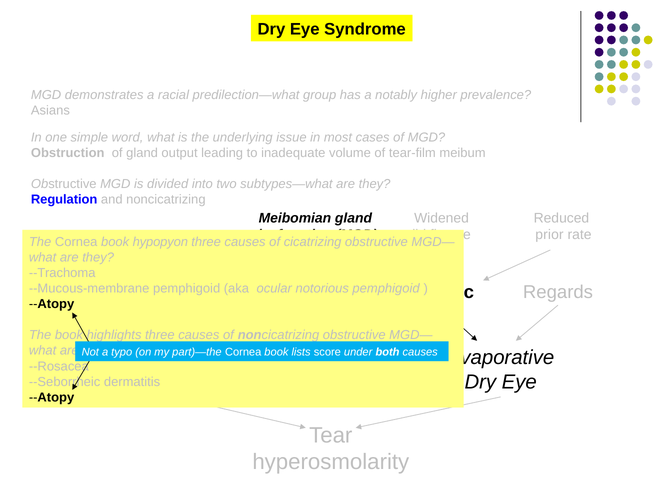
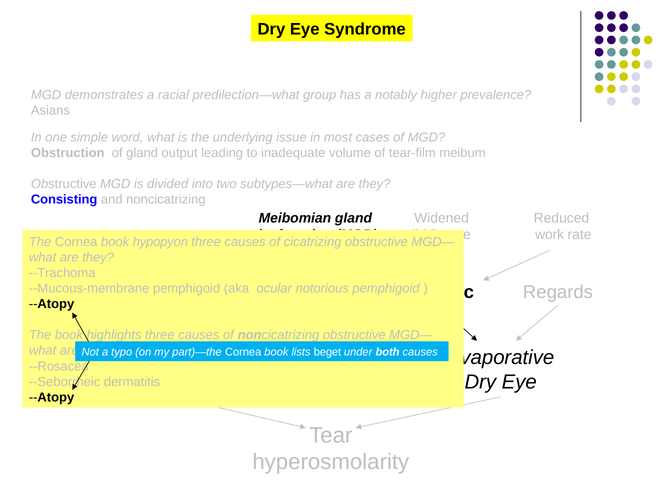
Regulation: Regulation -> Consisting (64, 200)
prior: prior -> work (550, 235)
score: score -> beget (327, 352)
